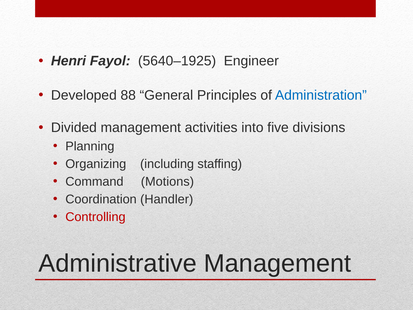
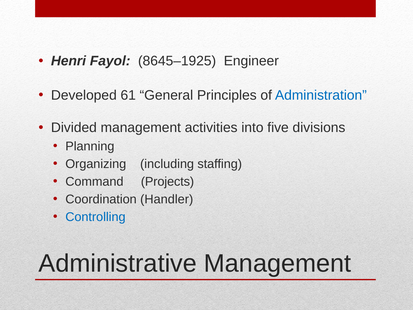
5640–1925: 5640–1925 -> 8645–1925 (177, 61)
88: 88 -> 61 (128, 95)
Motions: Motions -> Projects (167, 181)
Controlling colour: red -> blue (95, 217)
